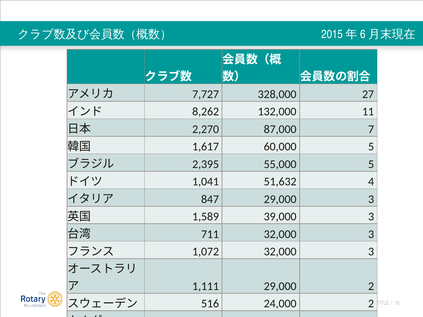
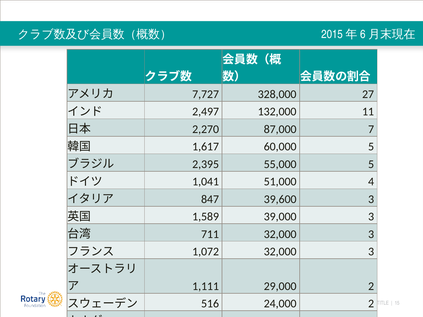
8,262: 8,262 -> 2,497 (206, 112)
51,632: 51,632 -> 51,000 (280, 182)
847 29,000: 29,000 -> 39,600 (280, 199)
